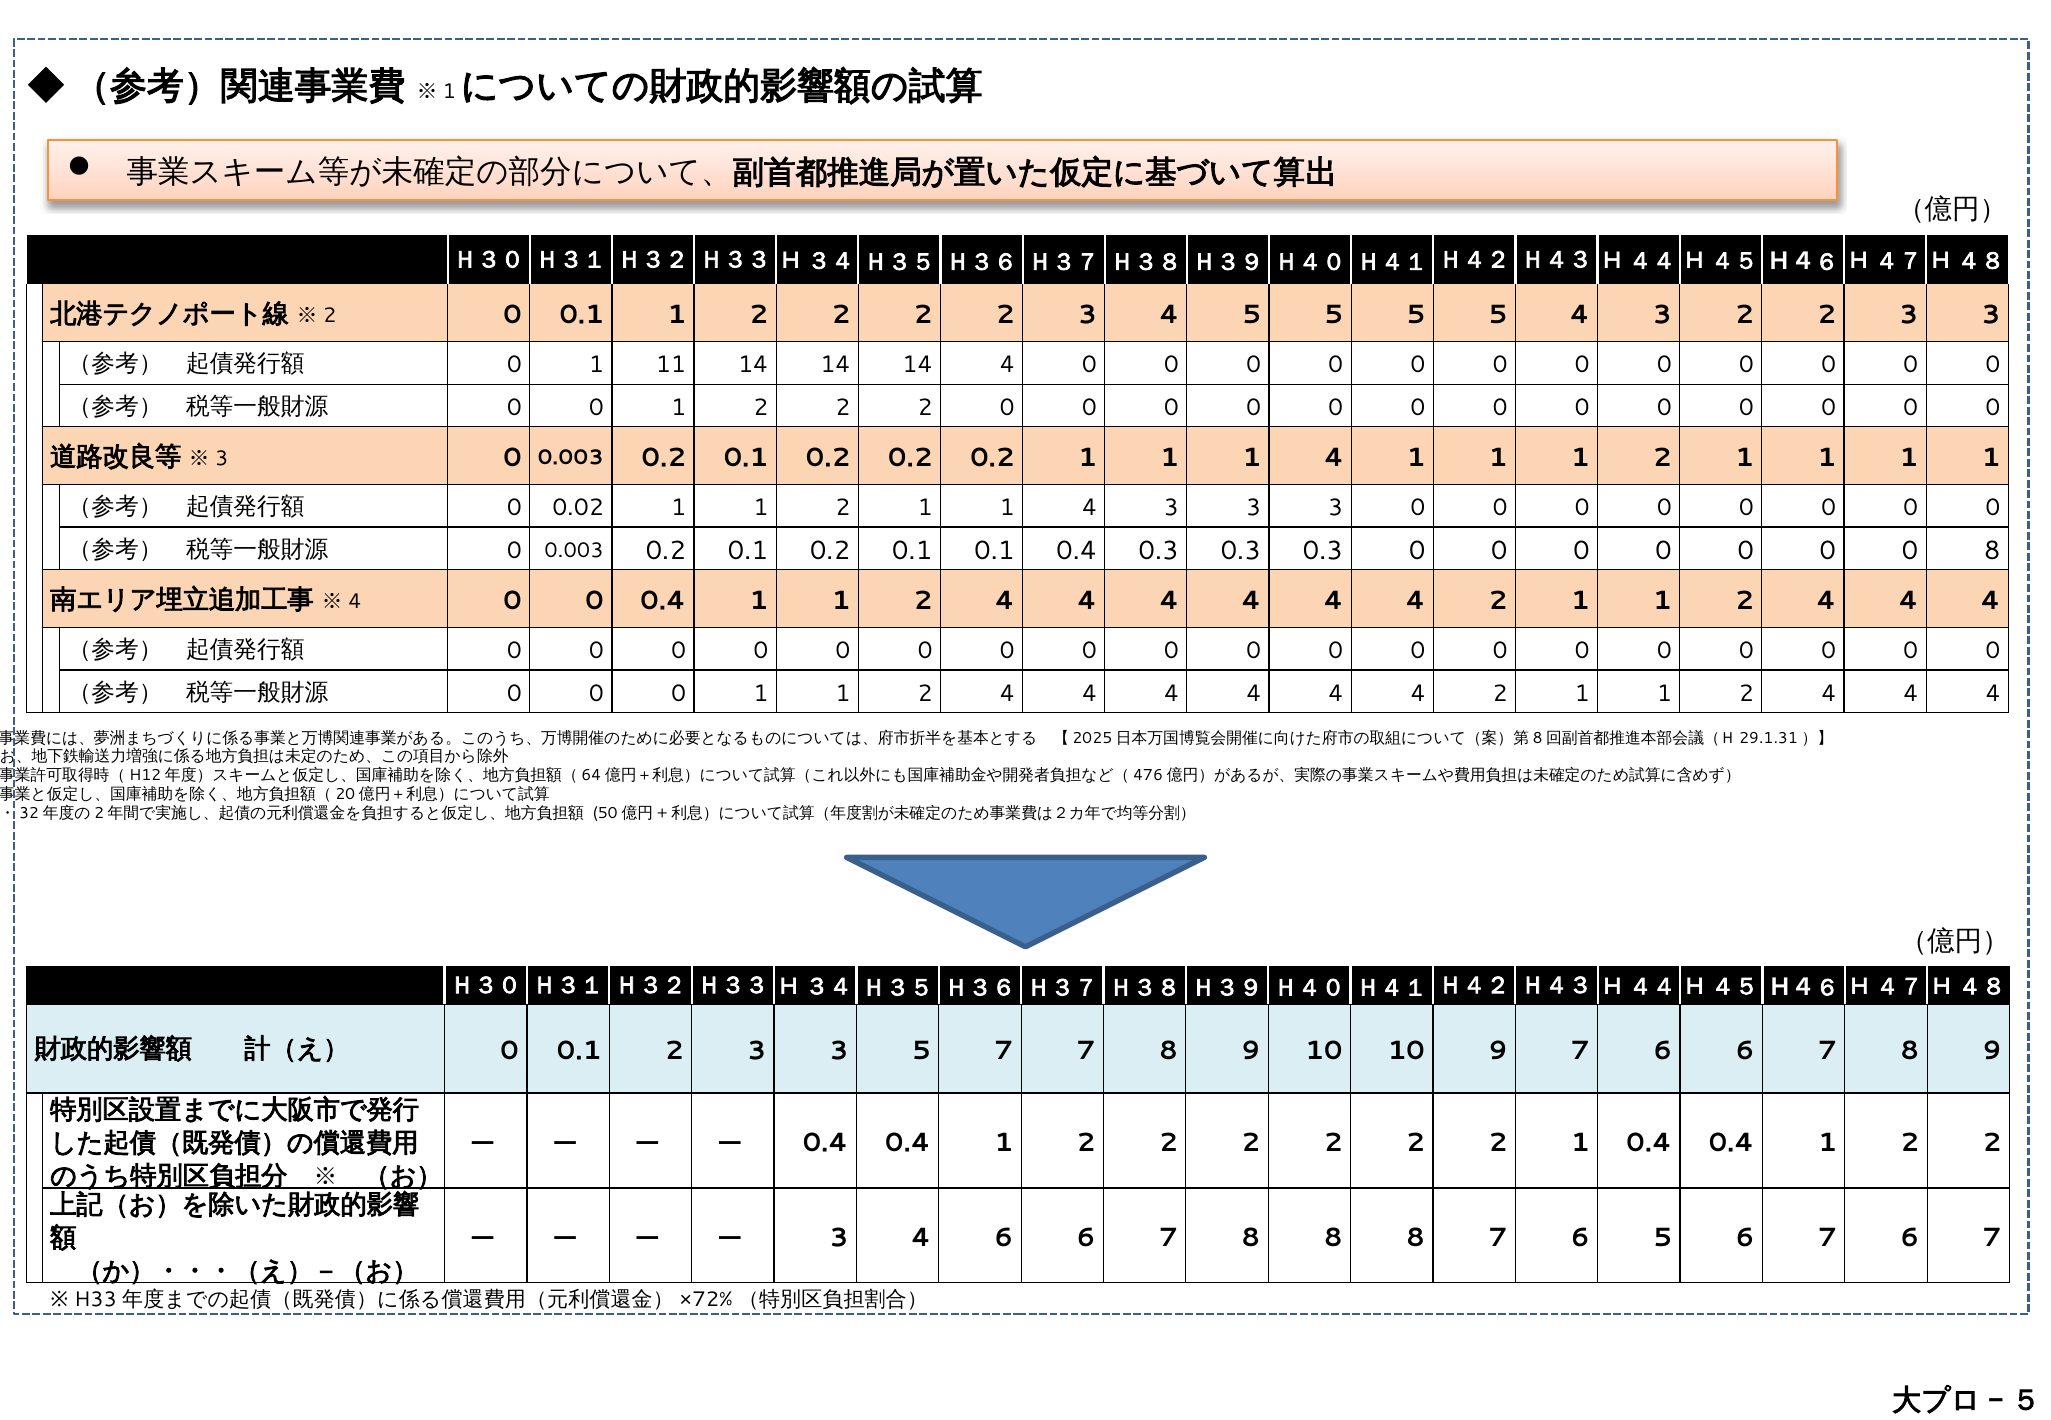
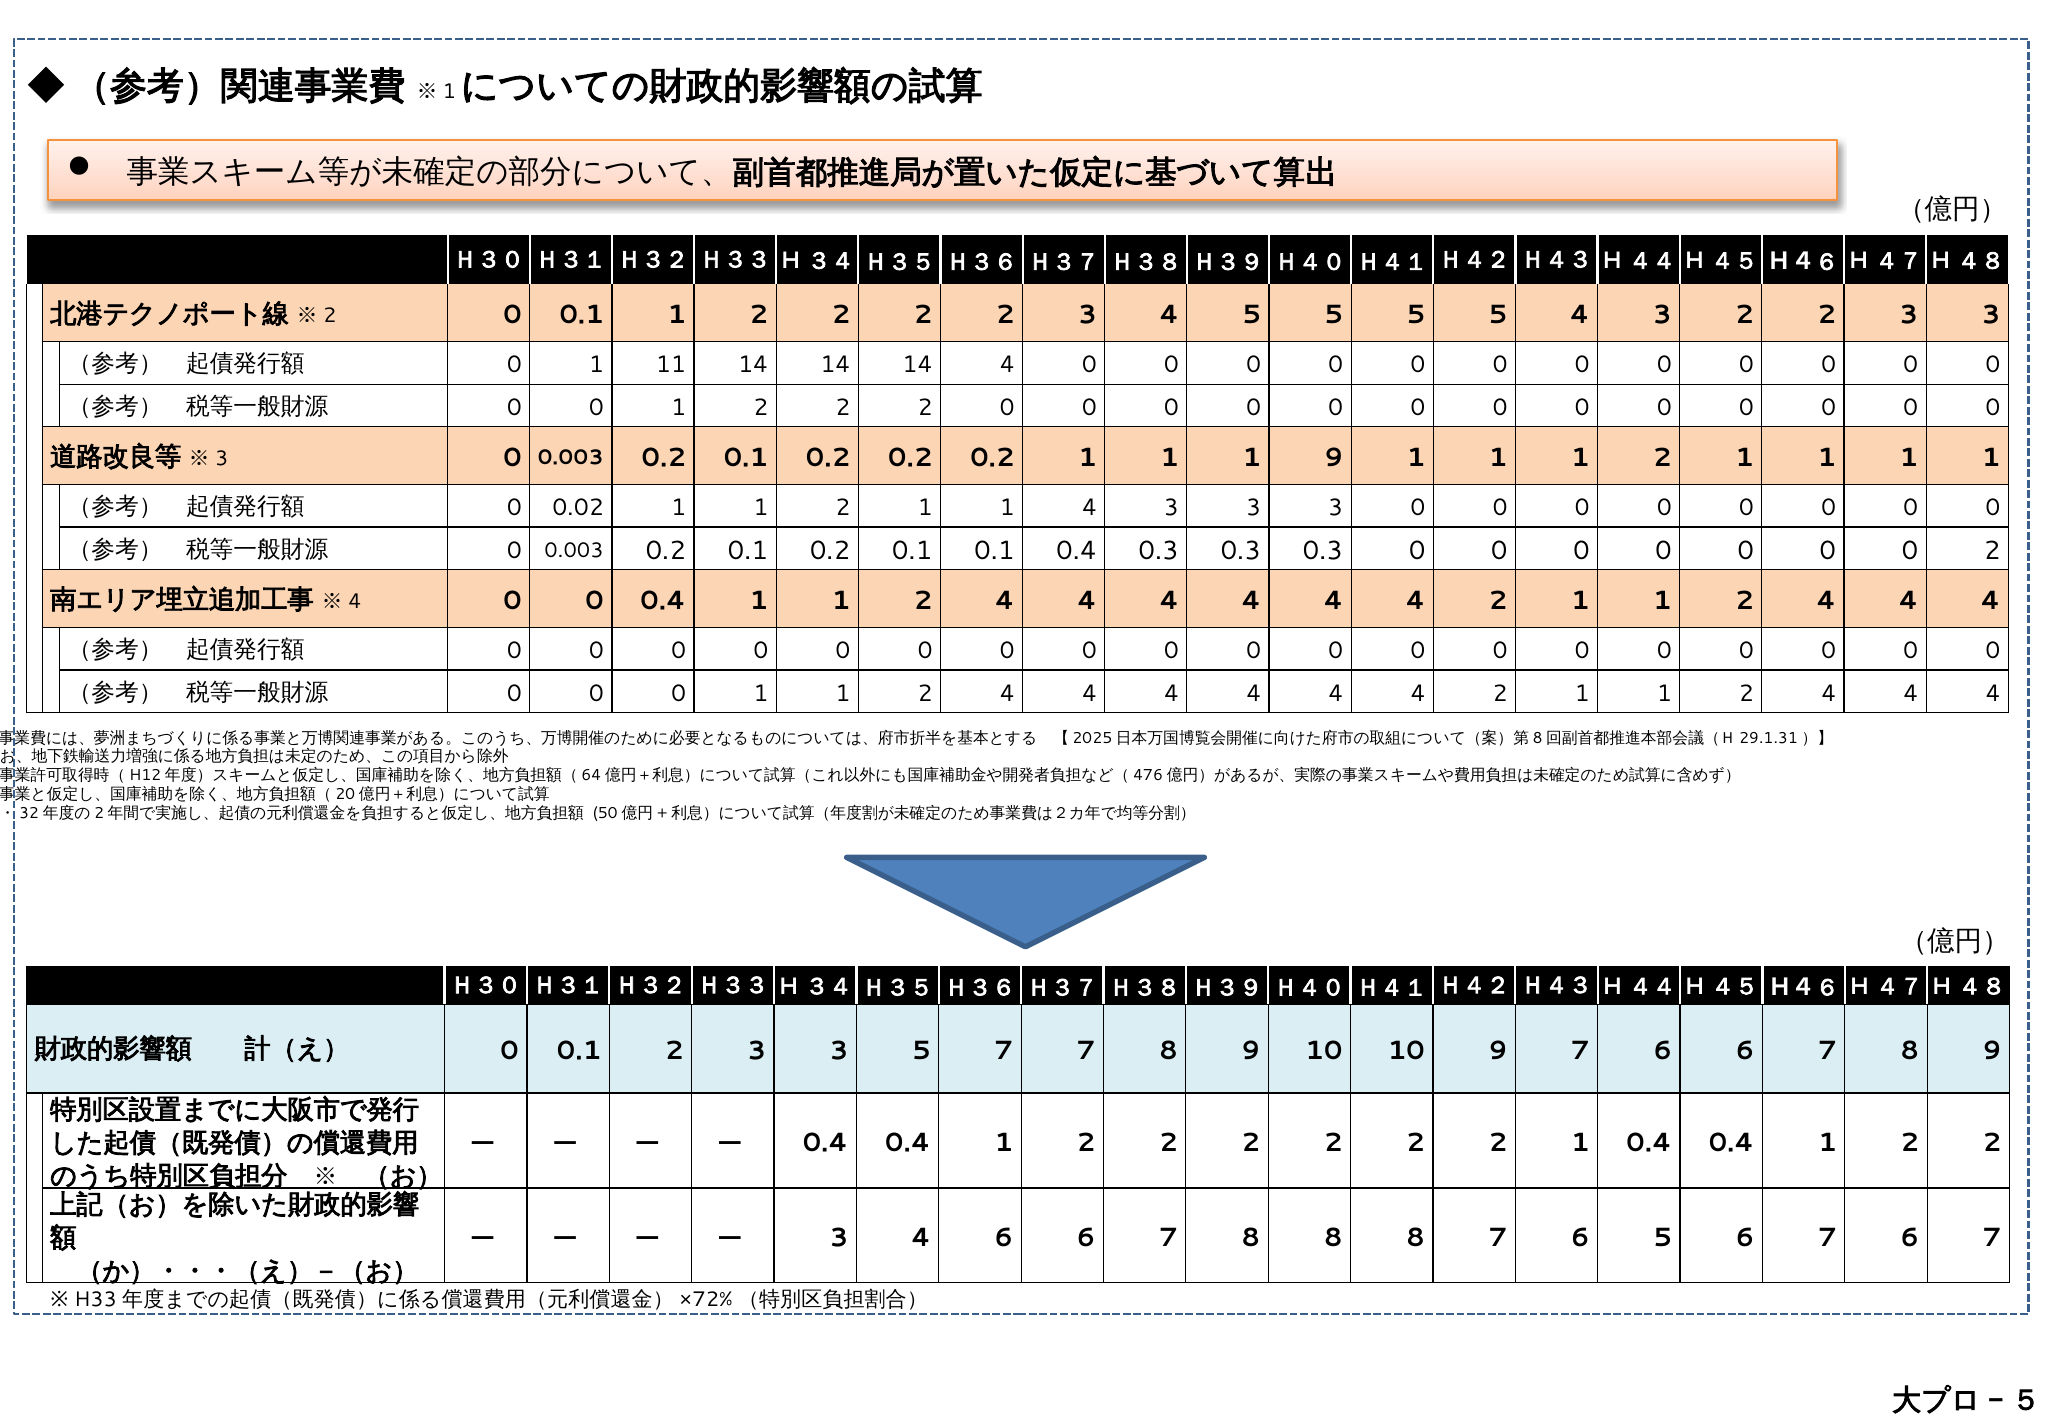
1 1 1 4: 4 -> 9 (1334, 458)
0 8: 8 -> 2 (1992, 551)
